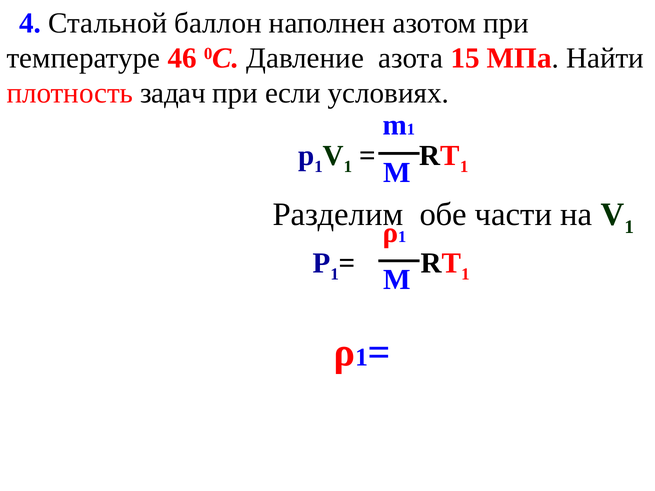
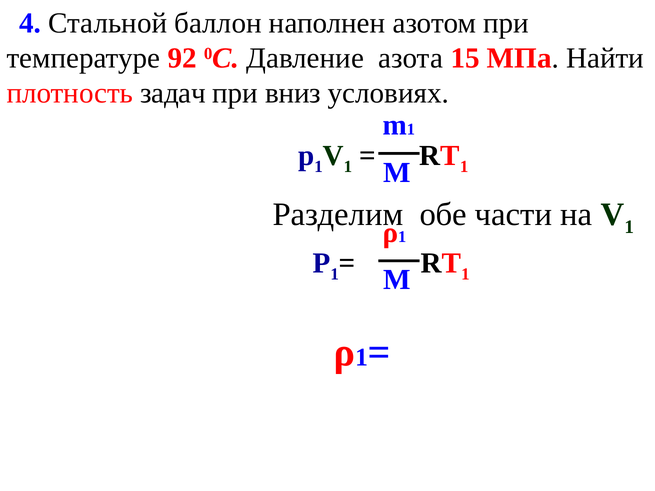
46: 46 -> 92 (182, 58)
если: если -> вниз (293, 93)
